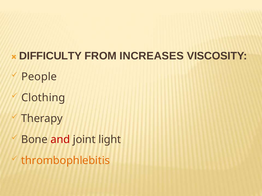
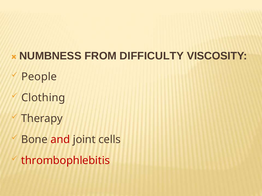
DIFFICULTY: DIFFICULTY -> NUMBNESS (50, 56)
INCREASES: INCREASES -> DIFFICULTY (152, 56)
light: light -> cells (110, 140)
thrombophlebitis colour: orange -> red (66, 161)
